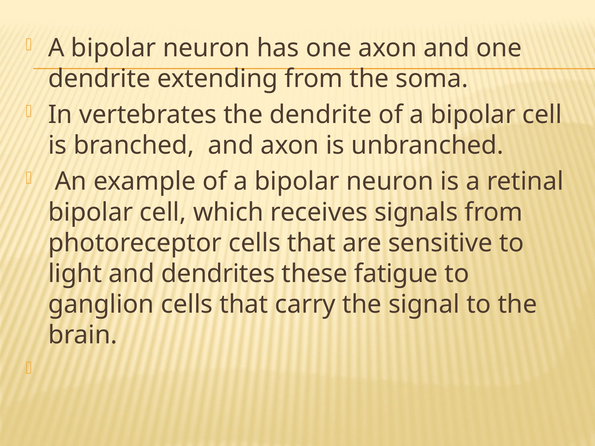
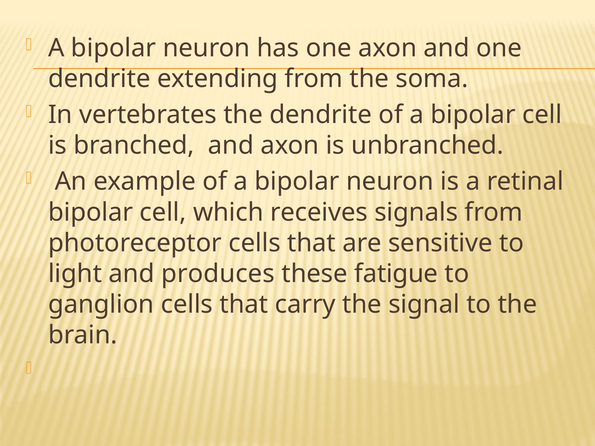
dendrites: dendrites -> produces (218, 274)
